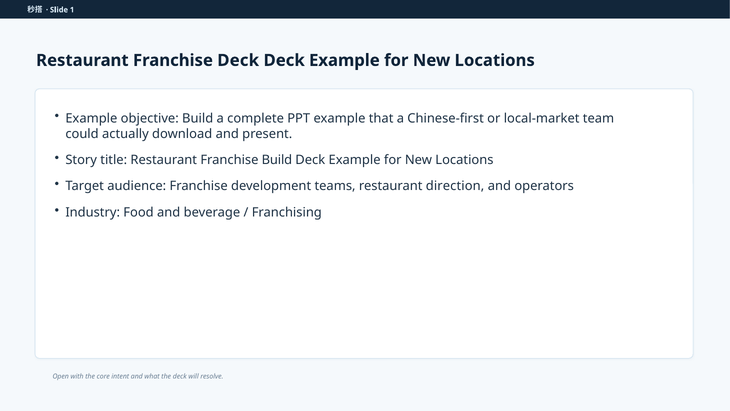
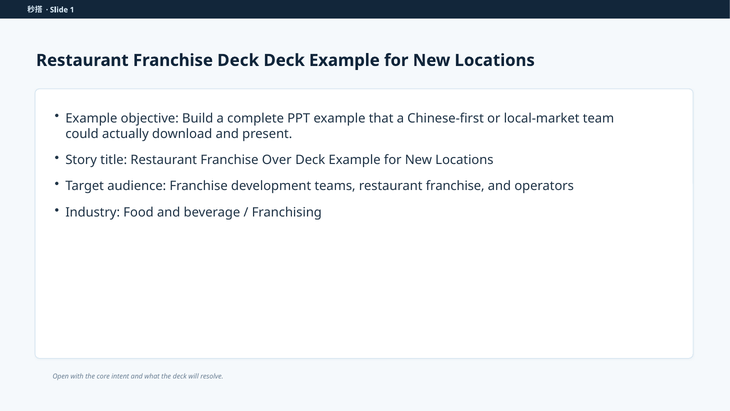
Franchise Build: Build -> Over (277, 160)
teams restaurant direction: direction -> franchise (455, 186)
